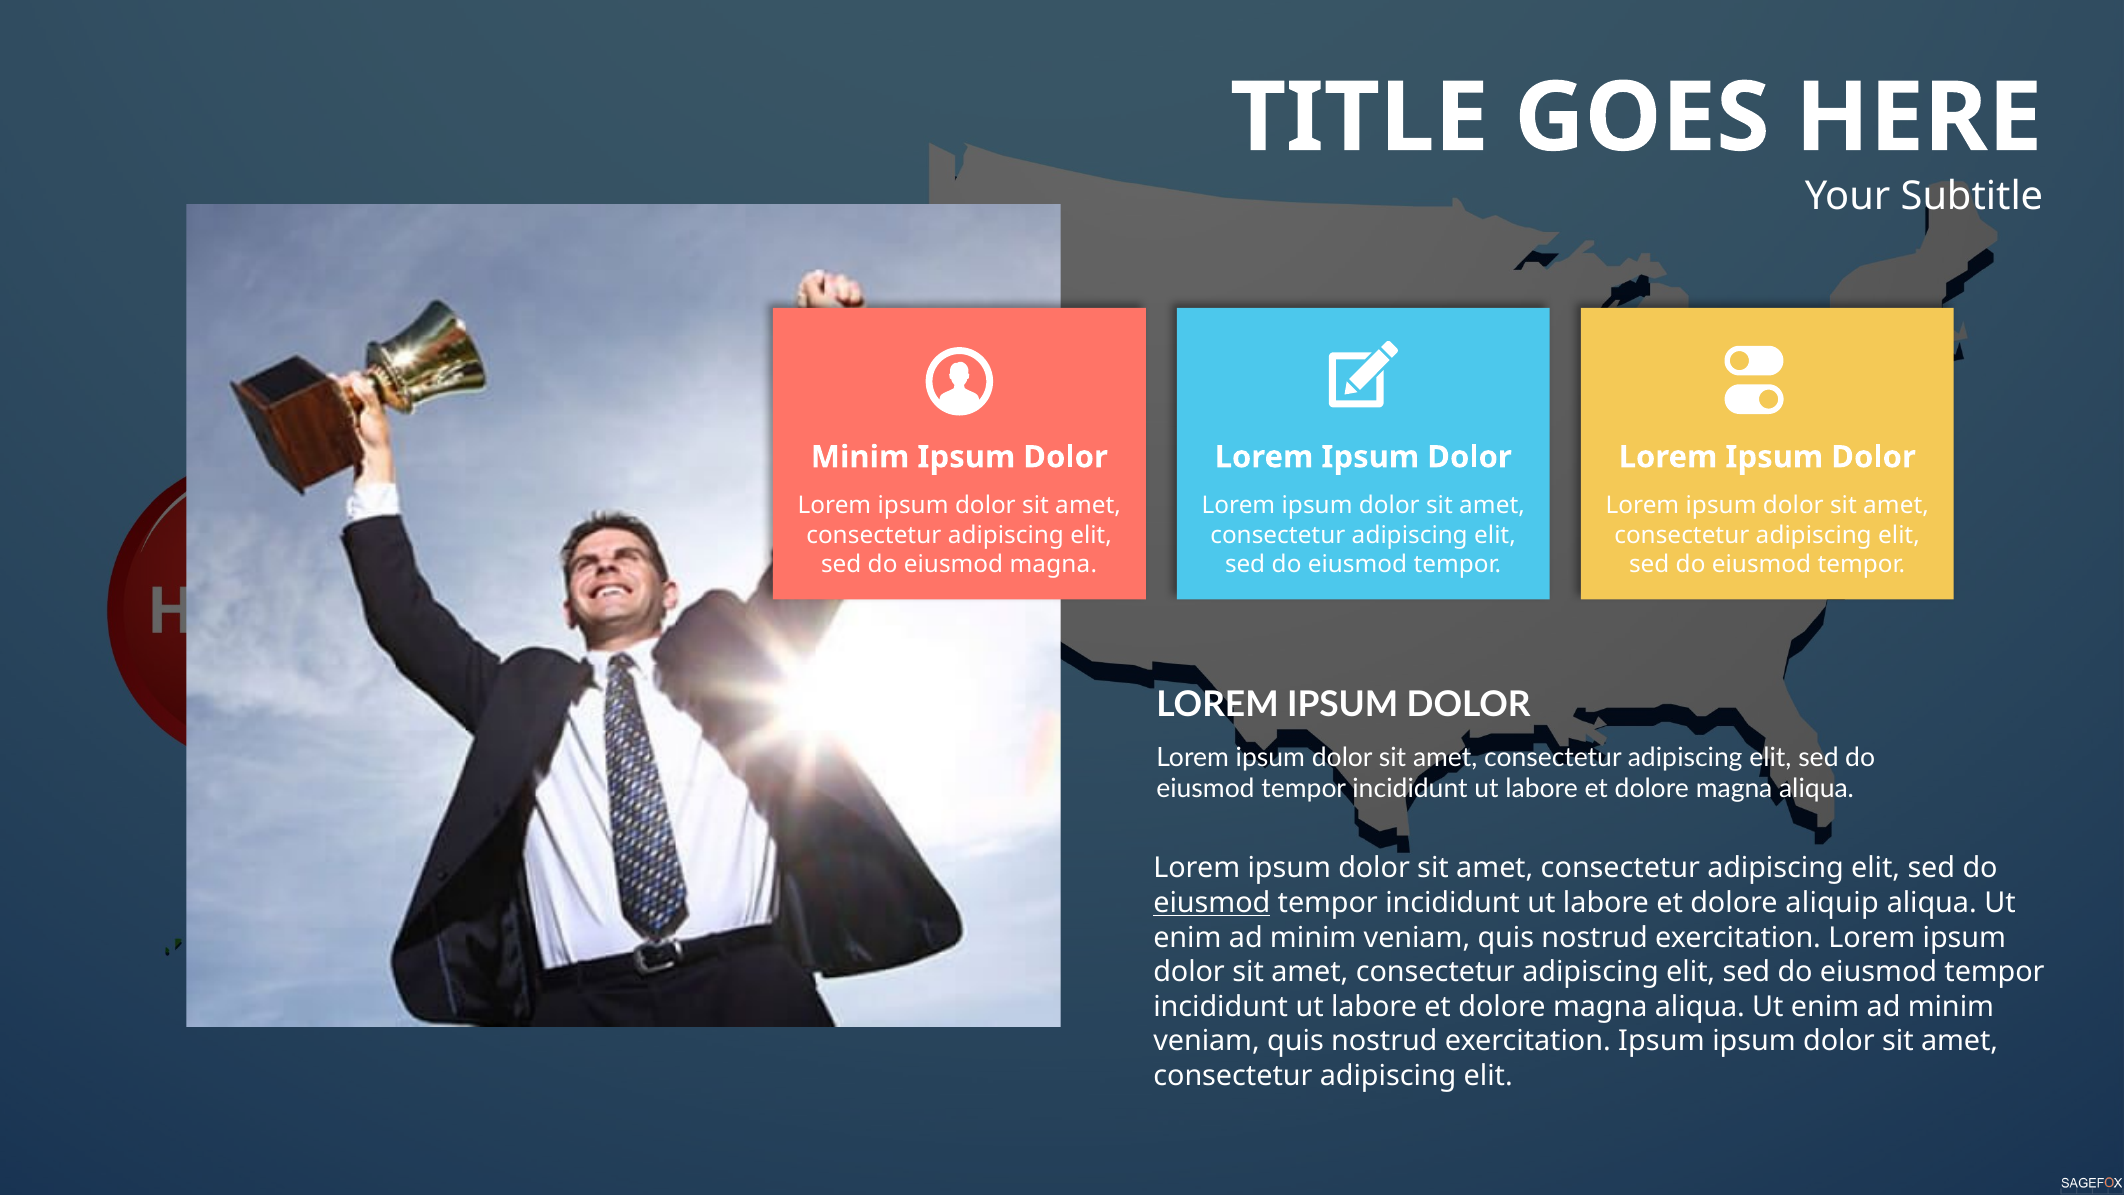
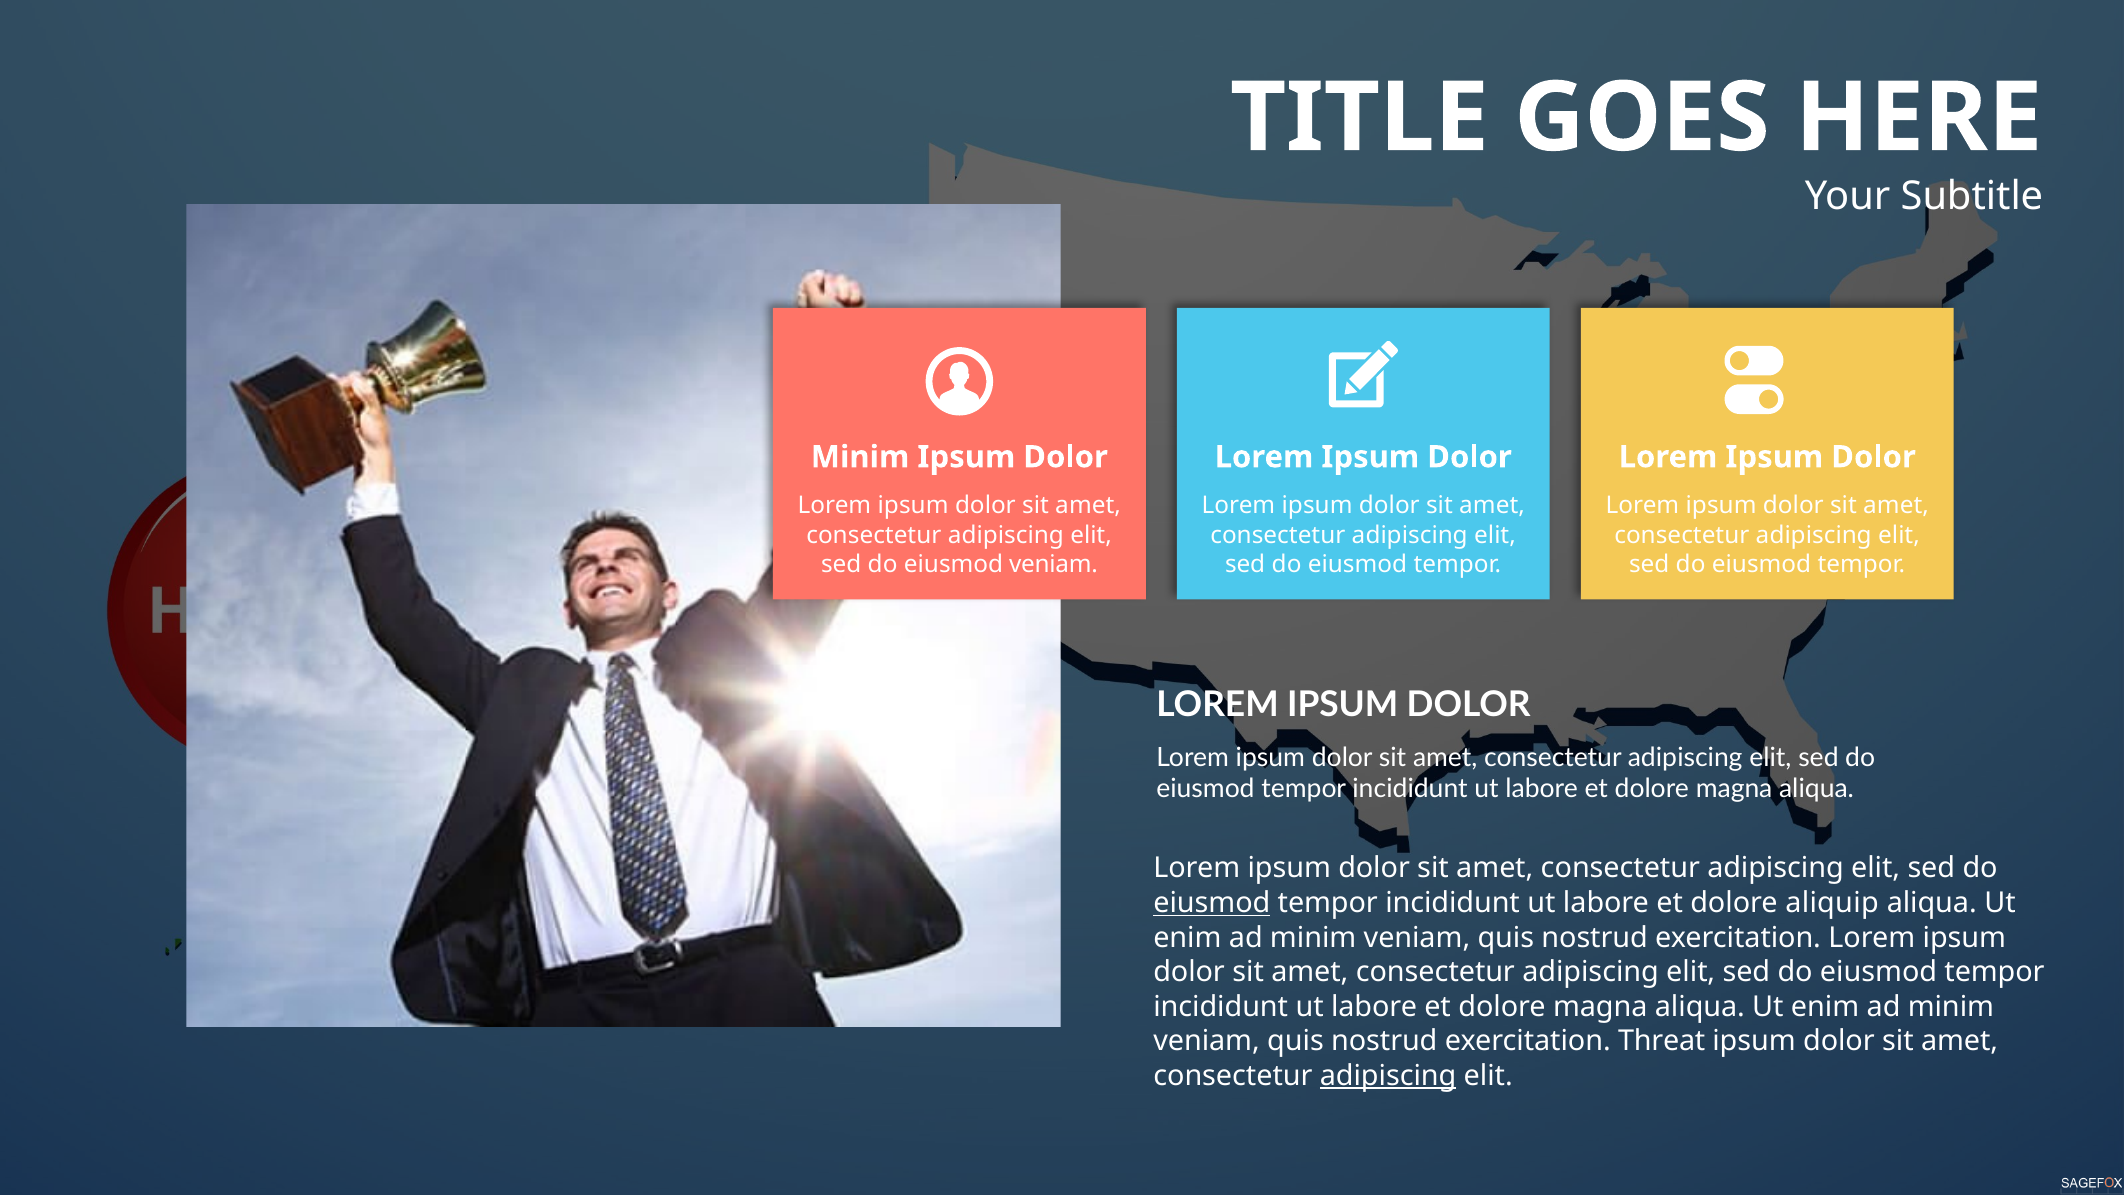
eiusmod magna: magna -> veniam (1054, 564)
exercitation Ipsum: Ipsum -> Threat (1662, 1041)
adipiscing underline: none -> present (1388, 1076)
